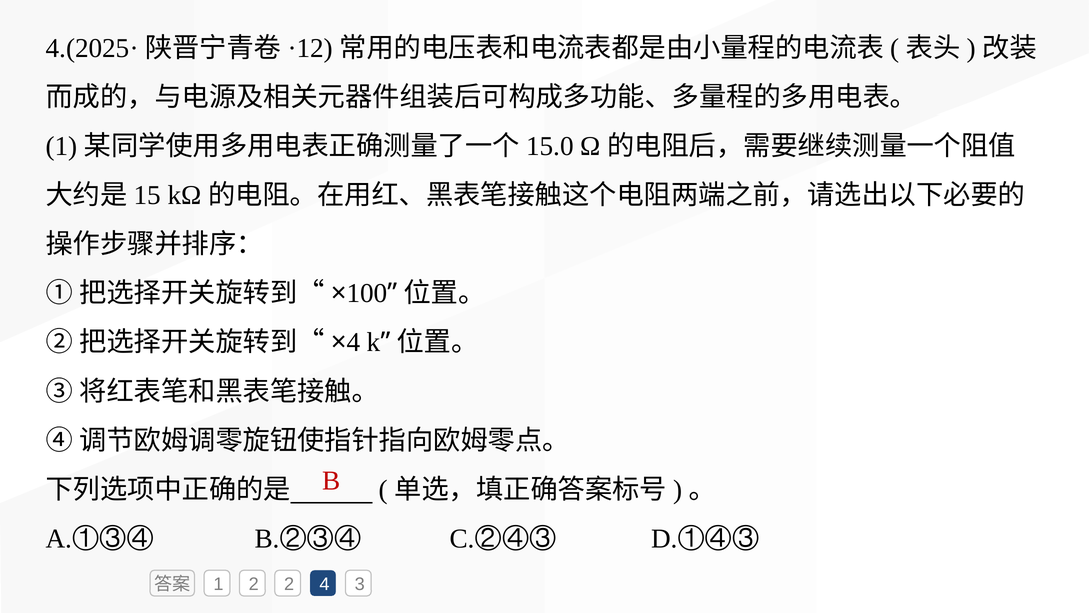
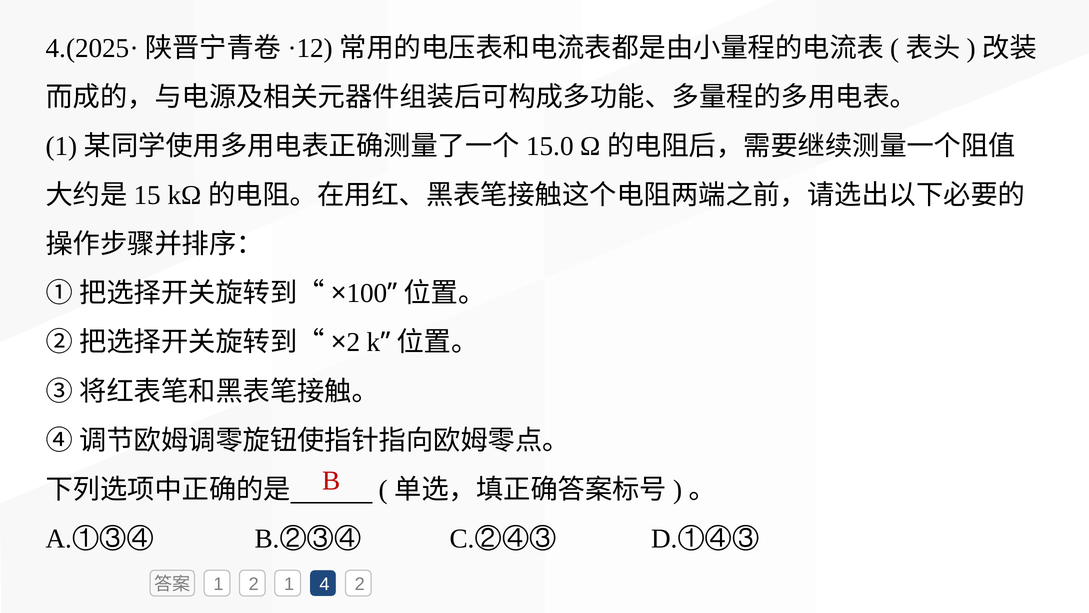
4: 4 -> 2 (353, 342)
2 2: 2 -> 1 (289, 584)
4 3: 3 -> 2 (360, 584)
